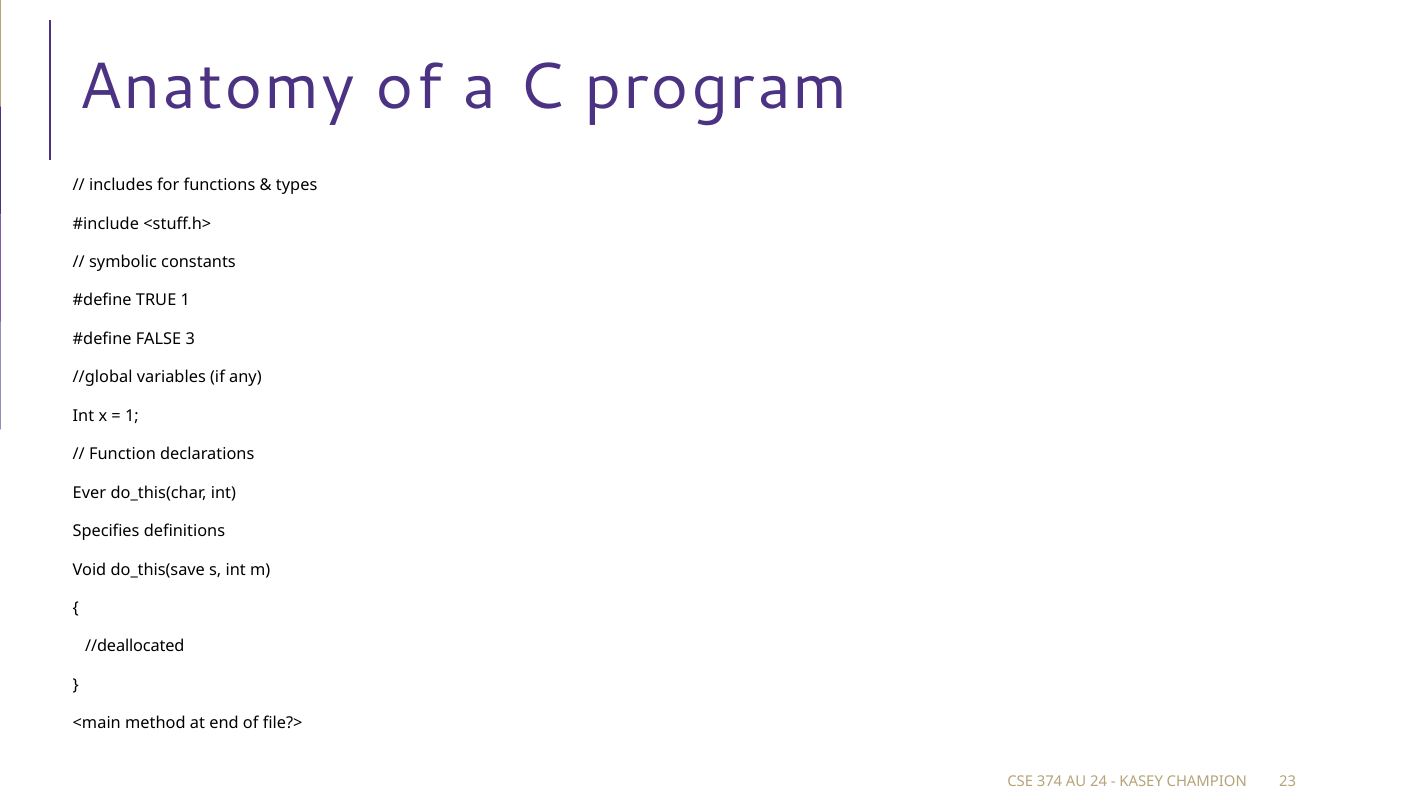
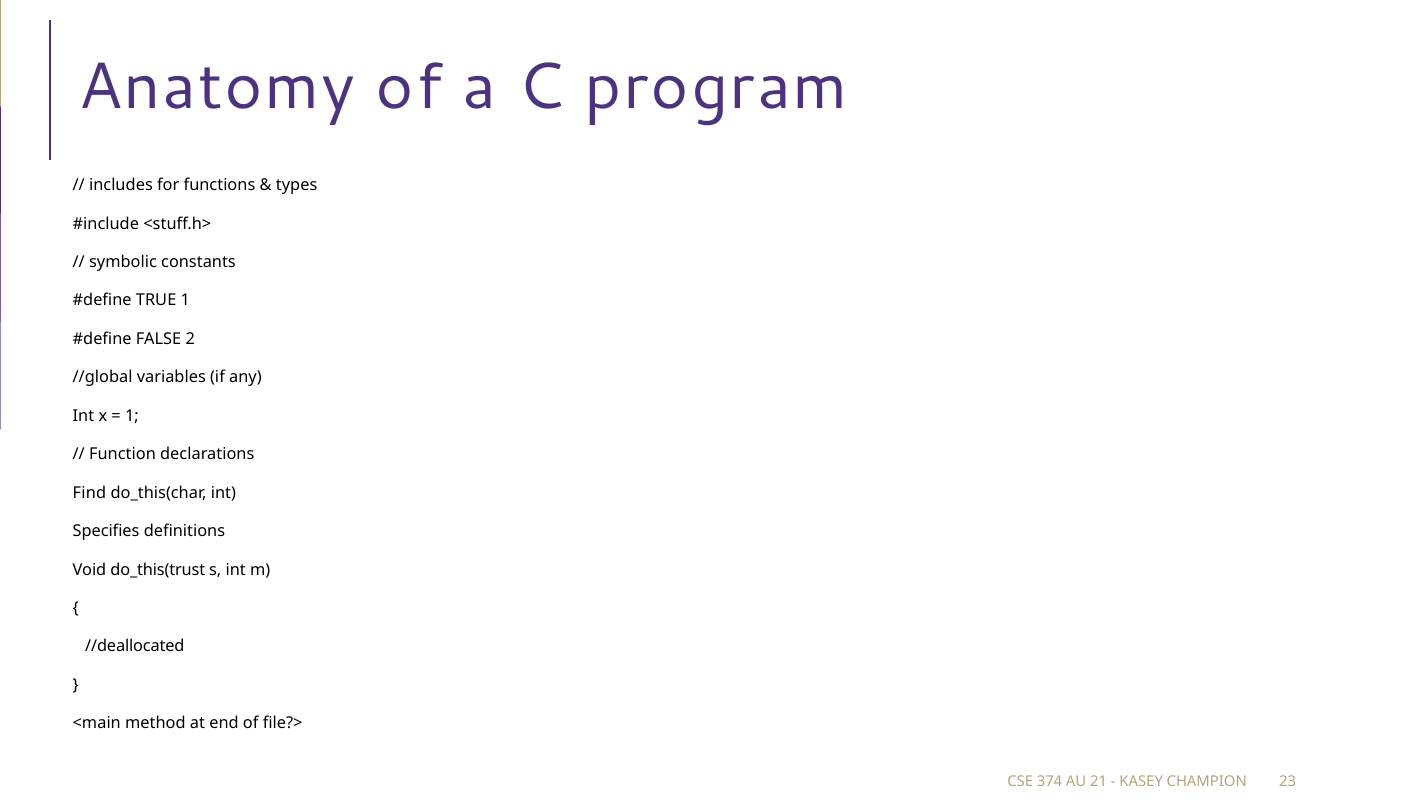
3: 3 -> 2 (190, 339)
Ever: Ever -> Find (89, 493)
do_this(save: do_this(save -> do_this(trust (158, 570)
24: 24 -> 21 (1099, 782)
